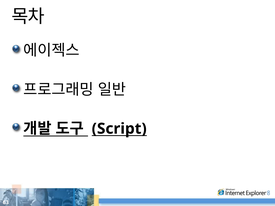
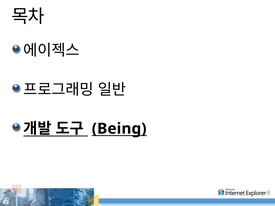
Script: Script -> Being (119, 129)
